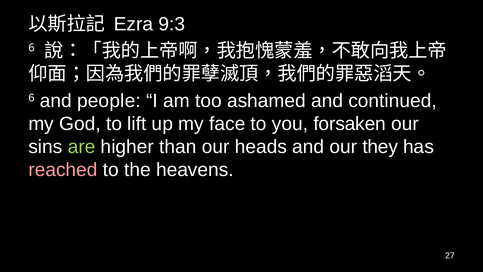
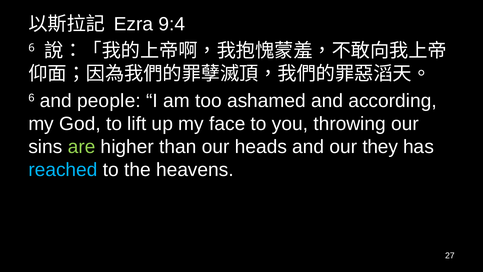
9:3: 9:3 -> 9:4 (172, 24)
continued: continued -> according (393, 101)
forsaken: forsaken -> throwing (350, 124)
reached colour: pink -> light blue (63, 170)
